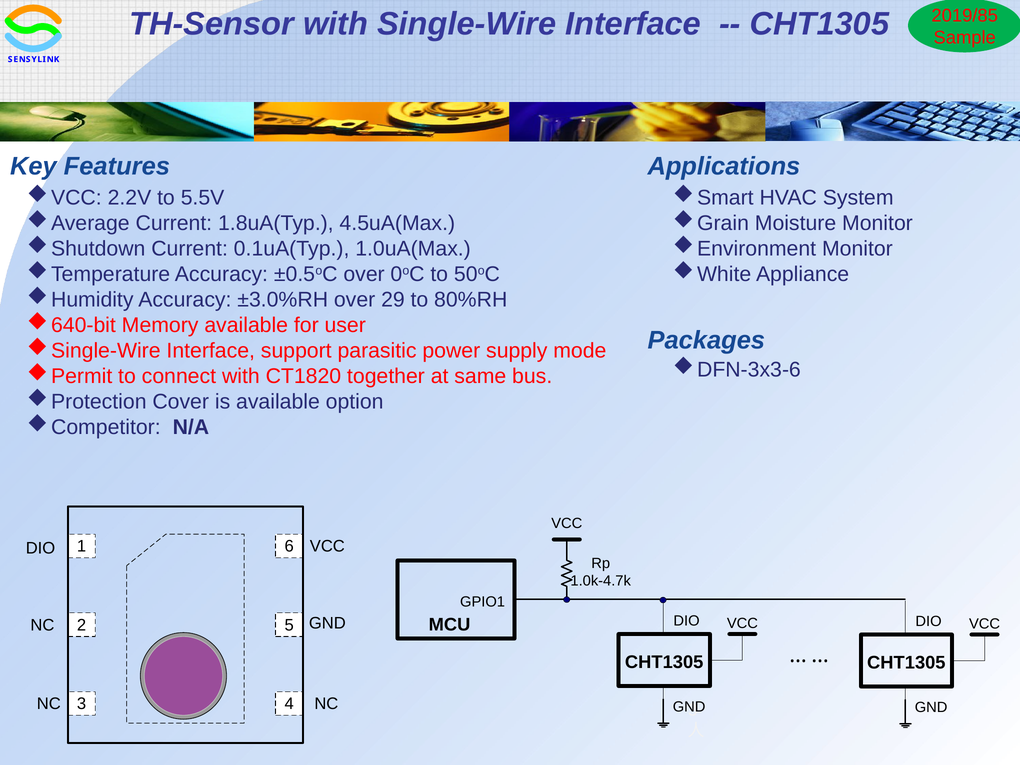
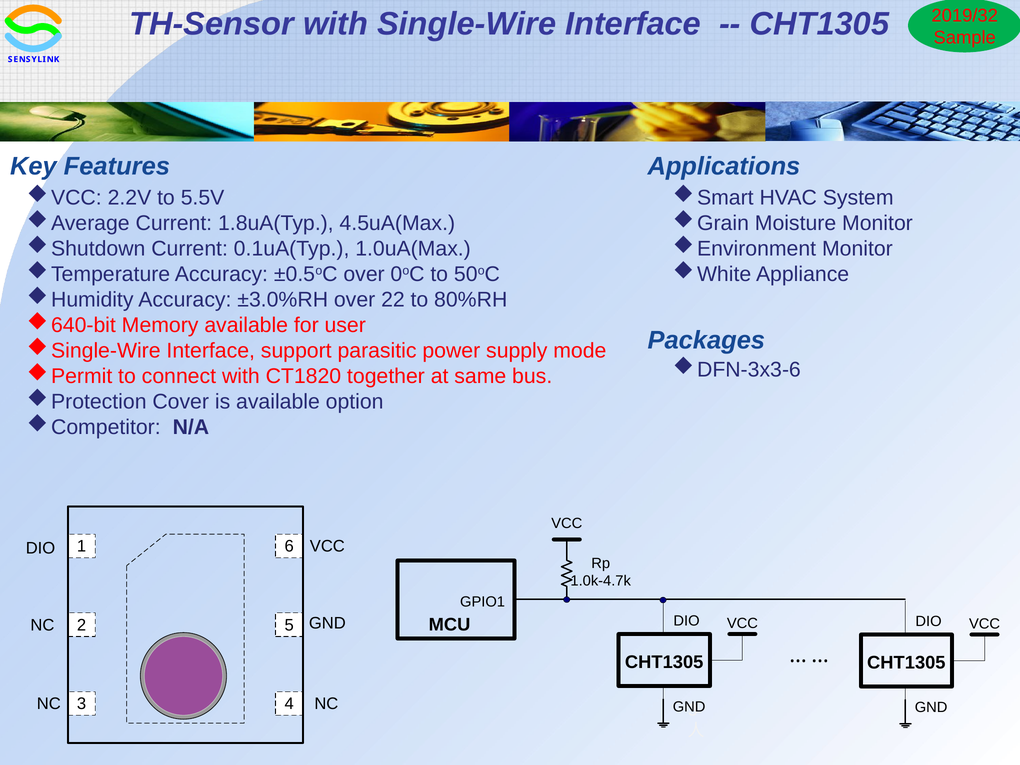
2019/85: 2019/85 -> 2019/32 (965, 16)
29: 29 -> 22 (393, 300)
